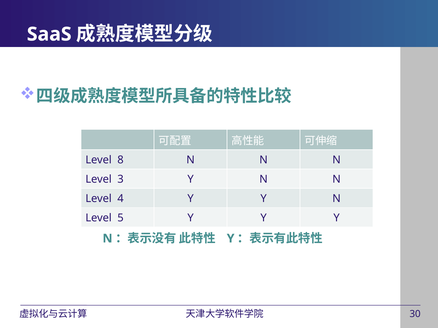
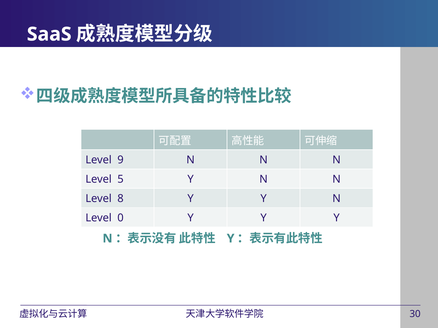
8: 8 -> 9 (120, 160)
3: 3 -> 5 (120, 180)
4: 4 -> 8 (120, 199)
5: 5 -> 0 (120, 218)
